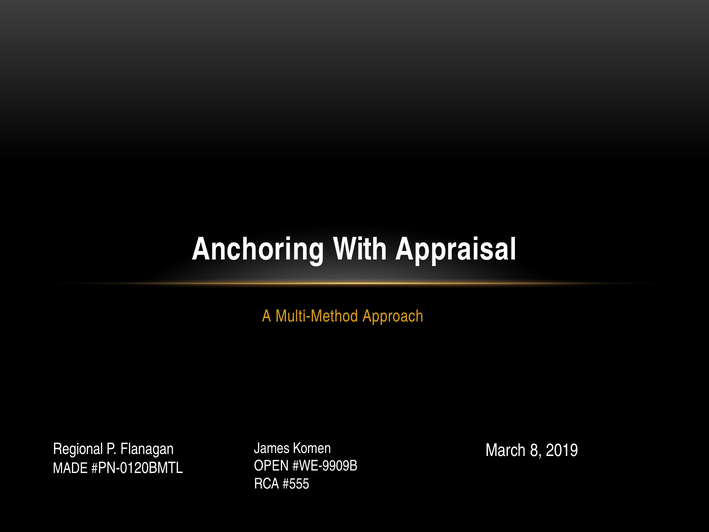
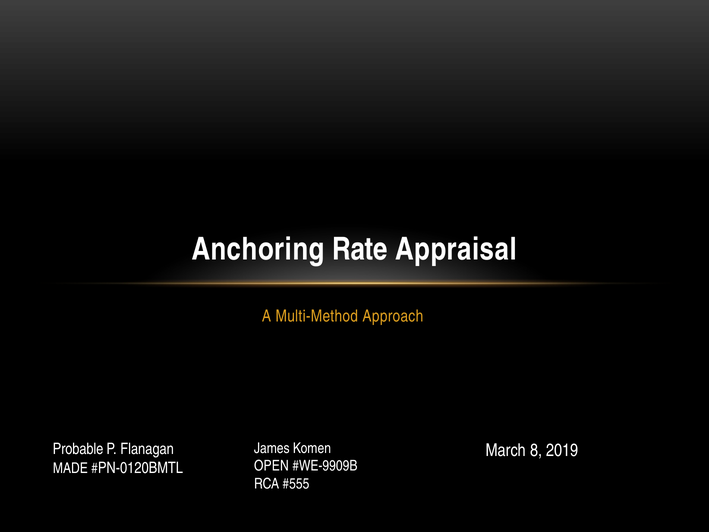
With: With -> Rate (360, 249)
Regional: Regional -> Probable (78, 449)
